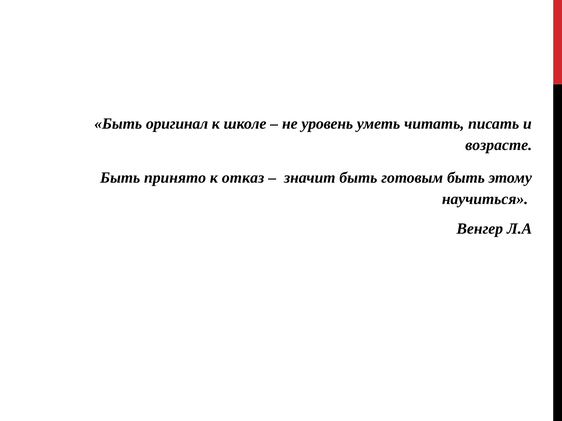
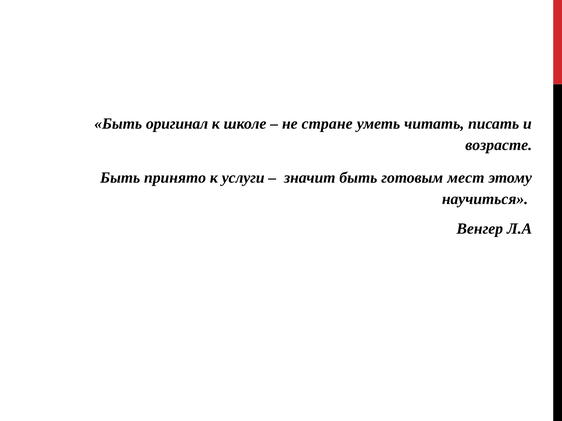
уровень: уровень -> стране (327, 124)
отказ: отказ -> услуги (243, 178)
готовым быть: быть -> мест (466, 178)
